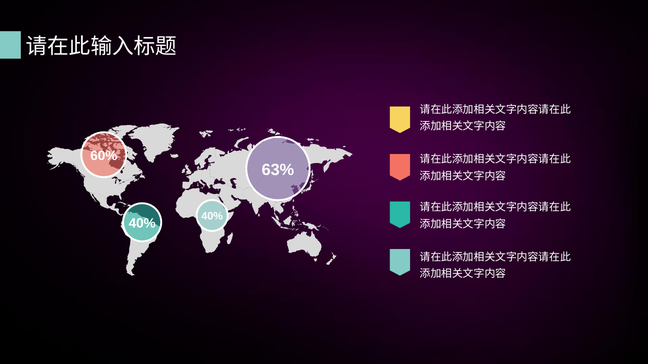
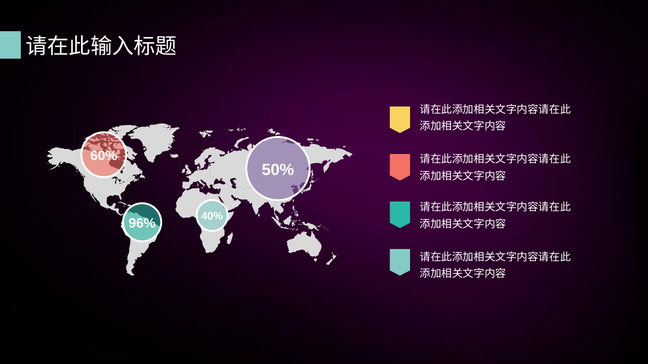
63%: 63% -> 50% (278, 170)
40%: 40% -> 96% (142, 223)
